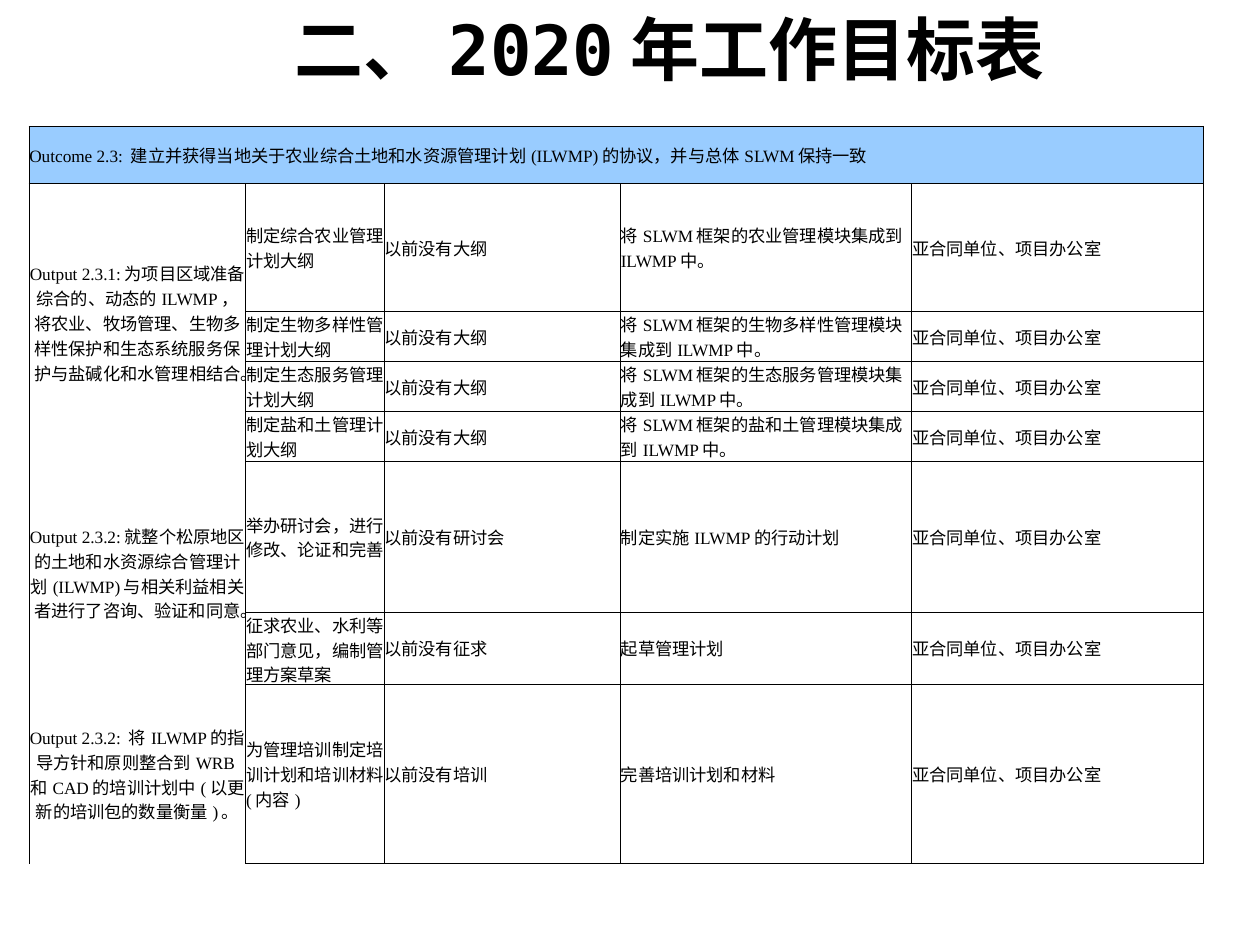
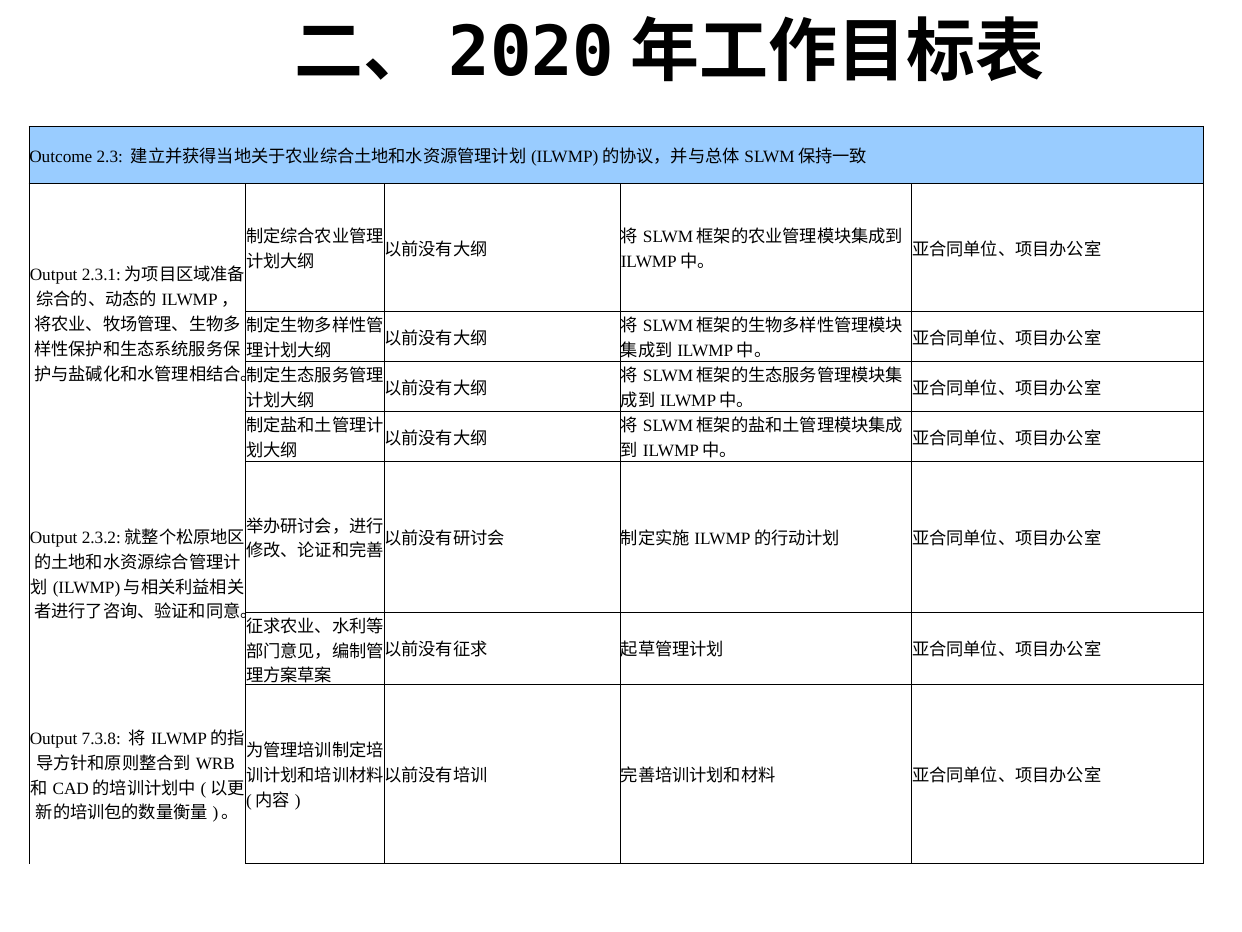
2.3.2: 2.3.2 -> 7.3.8 (101, 738)
